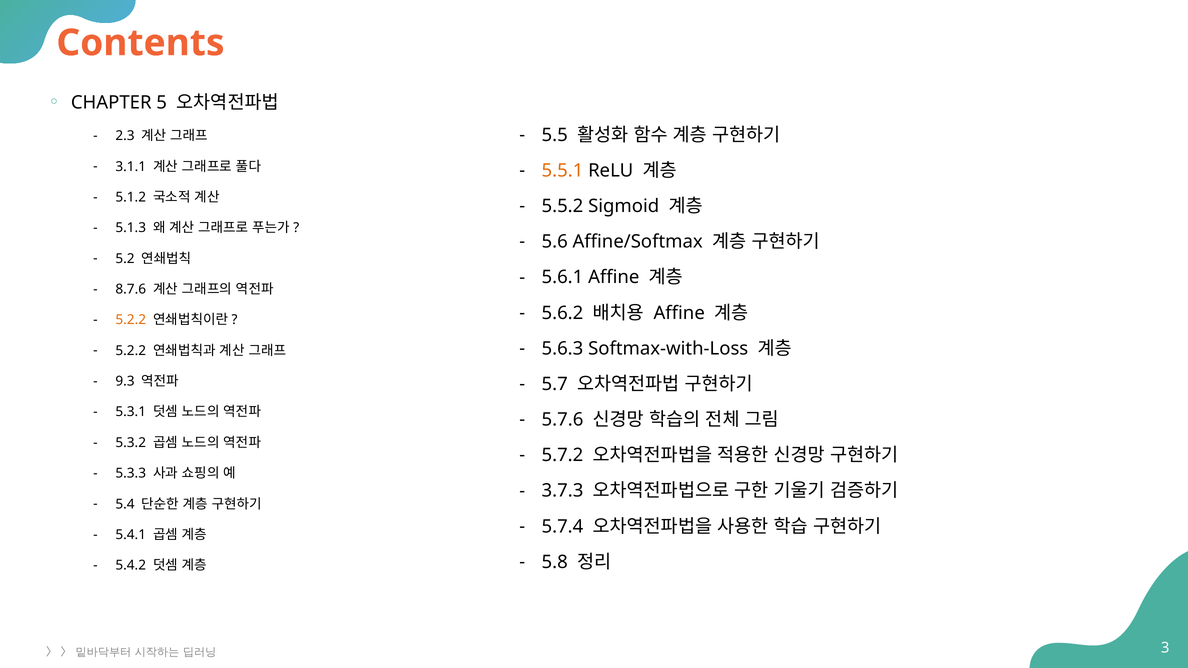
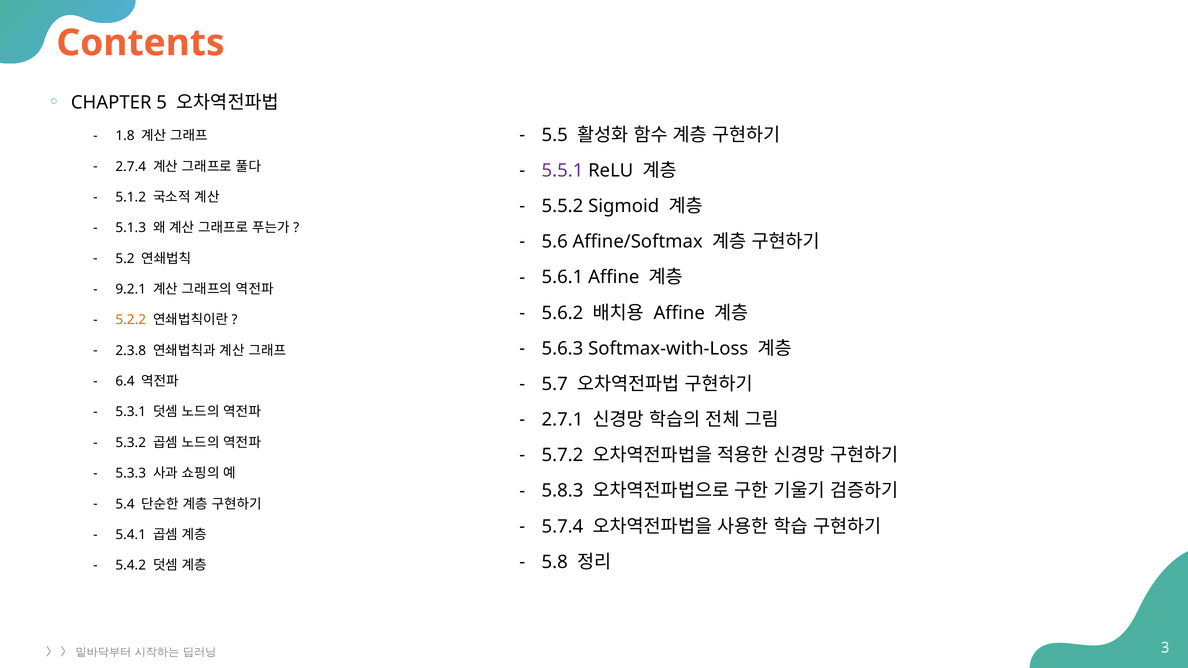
2.3: 2.3 -> 1.8 (125, 136)
3.1.1: 3.1.1 -> 2.7.4 (131, 167)
5.5.1 colour: orange -> purple (562, 171)
8.7.6: 8.7.6 -> 9.2.1 (131, 289)
5.2.2: 5.2.2 -> 2.3.8 (131, 351)
9.3: 9.3 -> 6.4 (125, 381)
5.7.6: 5.7.6 -> 2.7.1 (562, 420)
3.7.3: 3.7.3 -> 5.8.3 (562, 491)
